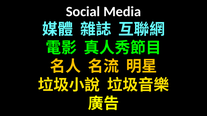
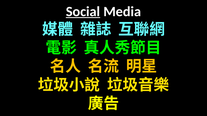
Social underline: none -> present (83, 12)
